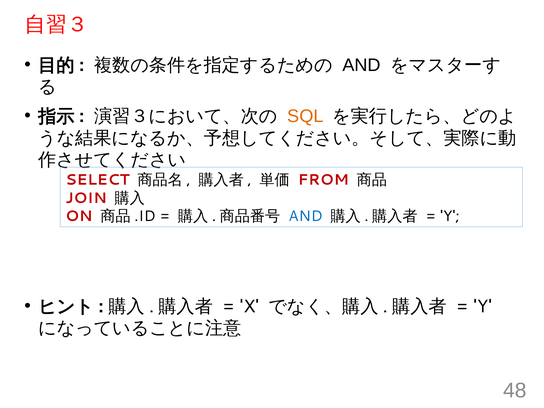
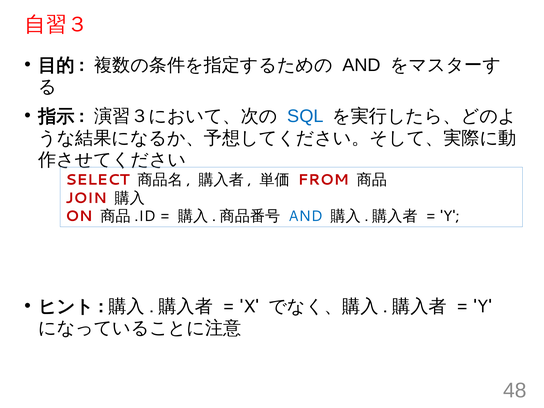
SQL colour: orange -> blue (305, 116)
